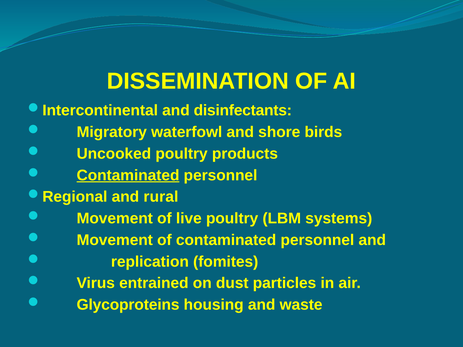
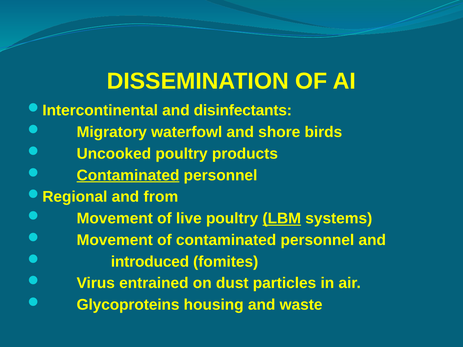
rural: rural -> from (161, 197)
LBM underline: none -> present (282, 219)
replication: replication -> introduced (150, 262)
